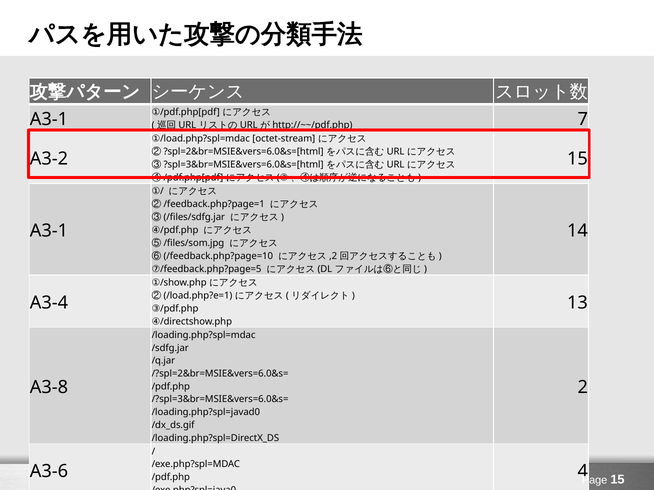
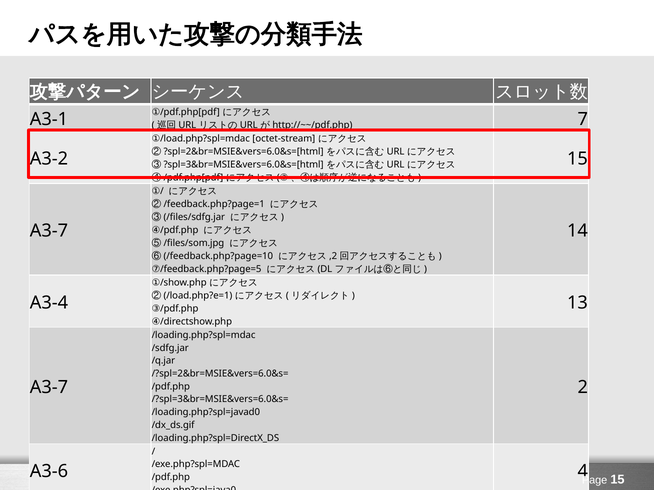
A3-1: A3-1 -> A3-7 (49, 231)
A3-8: A3-8 -> A3-7 (49, 387)
